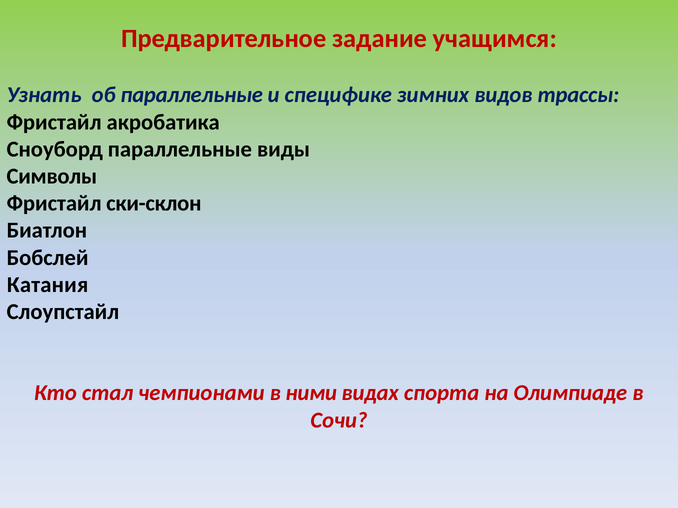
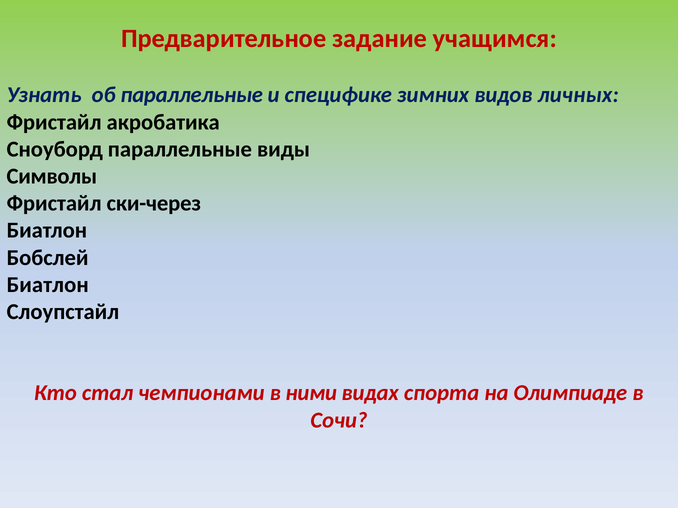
трассы: трассы -> личных (578, 95)
ски-склон: ски-склон -> ски-через (154, 204)
Катания: Катания -> Биатлон (48, 285)
